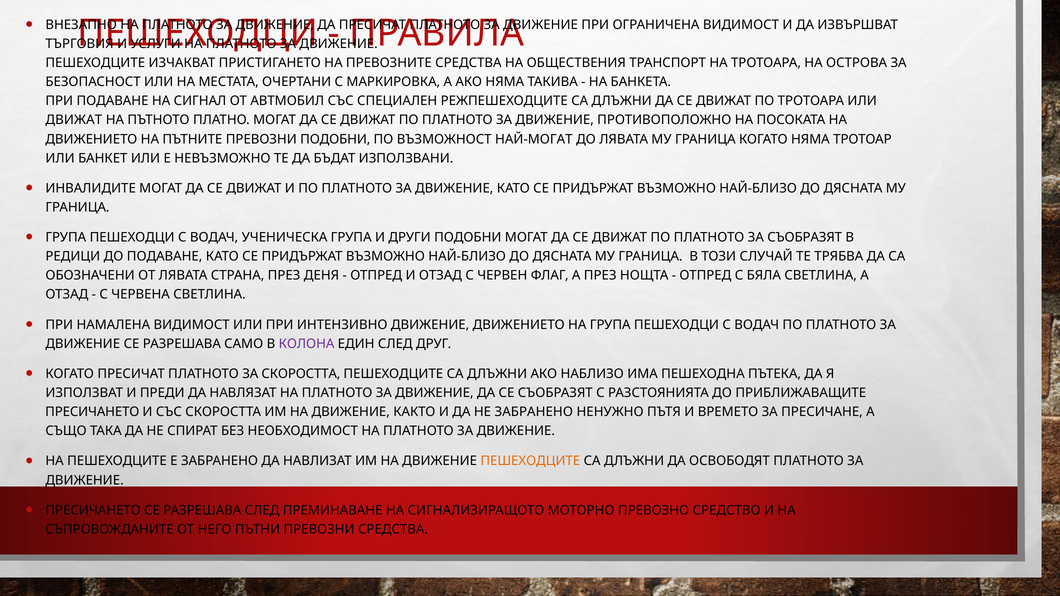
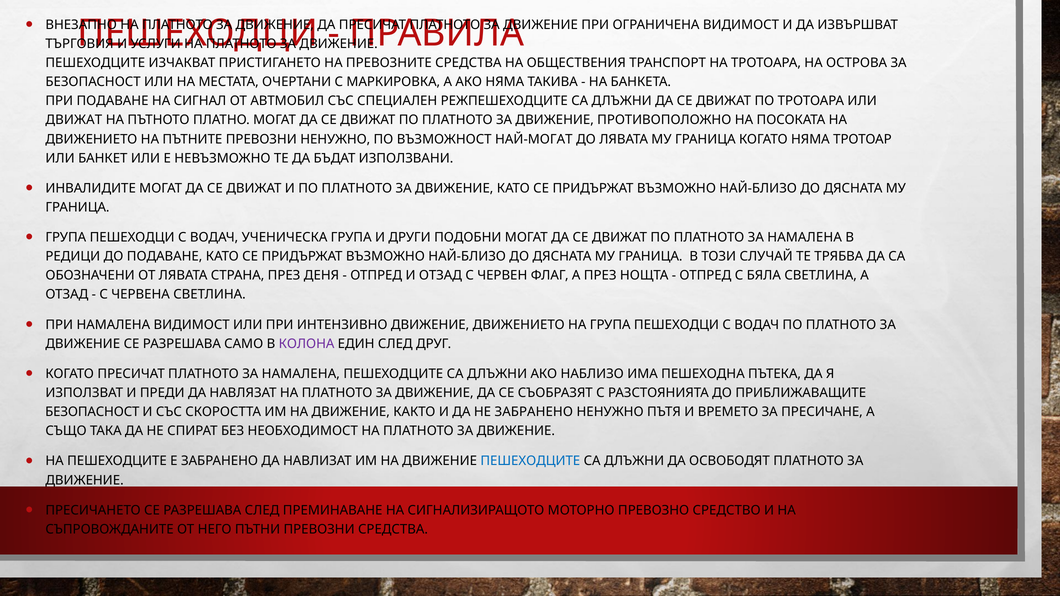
ПРЕВОЗНИ ПОДОБНИ: ПОДОБНИ -> НЕНУЖНО (335, 139)
ПО ПЛАТНОТО ЗА СЪОБРАЗЯТ: СЪОБРАЗЯТ -> НАМАЛЕНА (805, 238)
ПРЕСИЧАТ ПЛАТНОТО ЗА СКОРОСТТА: СКОРОСТТА -> НАМАЛЕНА (301, 374)
ПРЕСИЧАНЕТО: ПРЕСИЧАНЕТО -> БЕЗОПАСНОСТ (92, 412)
ПЕШЕХОДЦИТЕ colour: orange -> blue (530, 461)
